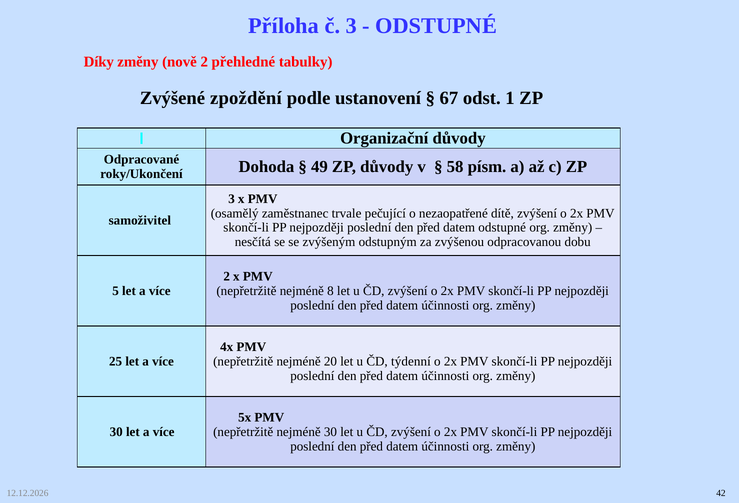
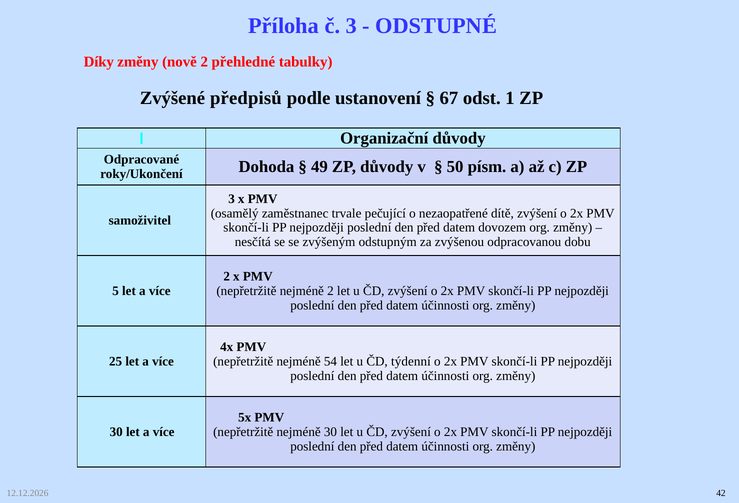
zpoždění: zpoždění -> předpisů (246, 98)
58: 58 -> 50 (455, 167)
datem odstupné: odstupné -> dovozem (502, 228)
nejméně 8: 8 -> 2 (330, 291)
20: 20 -> 54 (330, 361)
